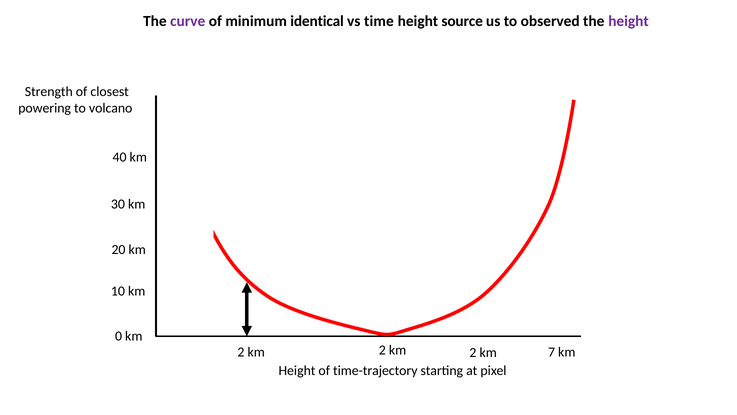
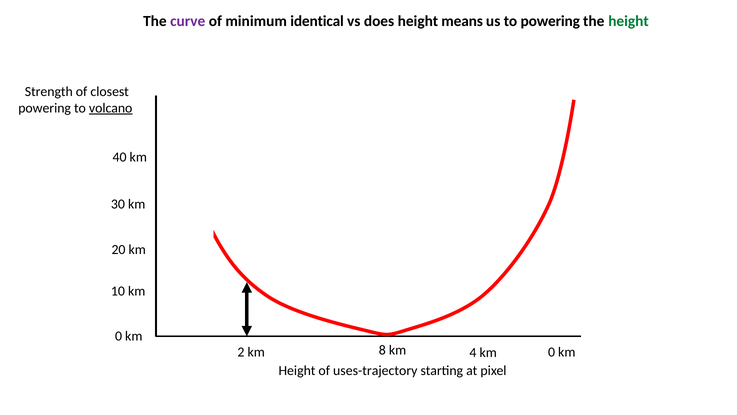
time: time -> does (379, 21)
source: source -> means (462, 21)
to observed: observed -> powering (550, 21)
height colour: purple -> green (628, 21)
volcano underline: none -> present (111, 108)
2: 2 -> 8 (382, 350)
2: 2 -> 4 (473, 353)
7: 7 -> 0 (551, 352)
time-trajectory: time-trajectory -> uses-trajectory (375, 370)
